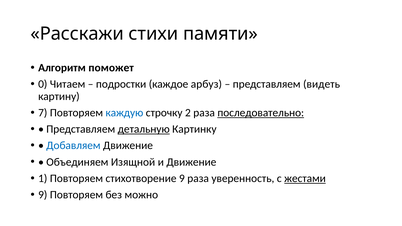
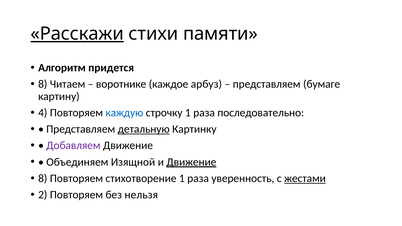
Расскажи underline: none -> present (77, 34)
поможет: поможет -> придется (111, 68)
0: 0 -> 8 (43, 84)
подростки: подростки -> воротнике (121, 84)
видеть: видеть -> бумаге (322, 84)
7: 7 -> 4 (43, 113)
строчку 2: 2 -> 1 (188, 113)
последовательно underline: present -> none (261, 113)
Добавляем colour: blue -> purple (73, 146)
Движение underline: none -> present (191, 162)
1: 1 -> 8 (43, 178)
стихотворение 9: 9 -> 1 (182, 178)
9: 9 -> 2 (43, 195)
можно: можно -> нельзя (141, 195)
